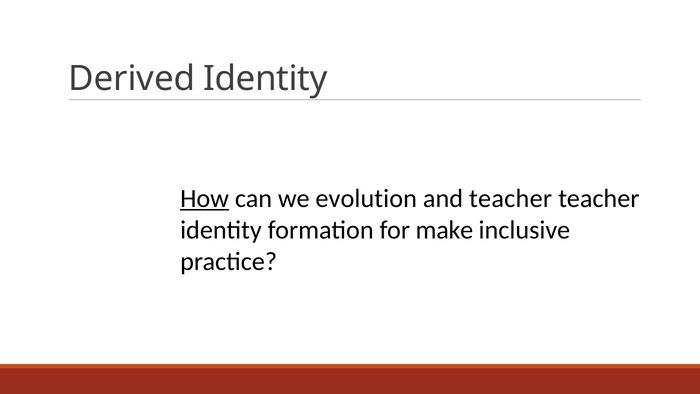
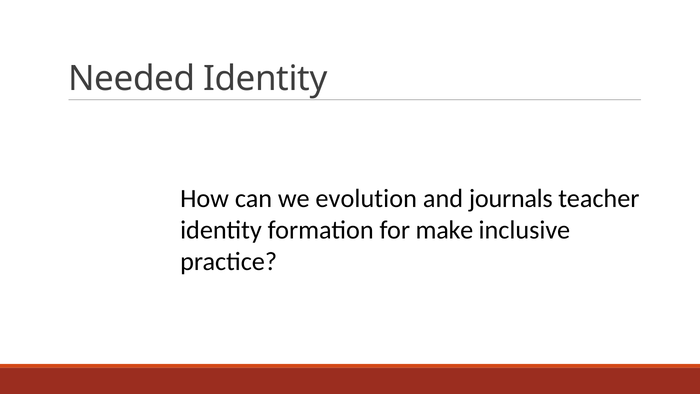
Derived: Derived -> Needed (132, 78)
How underline: present -> none (205, 198)
and teacher: teacher -> journals (511, 198)
